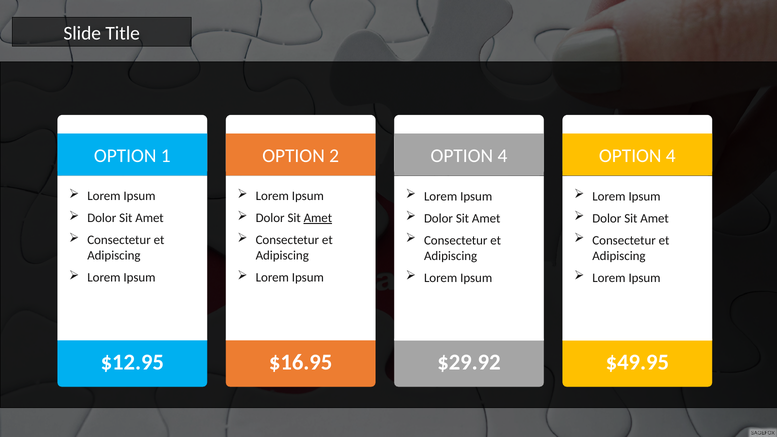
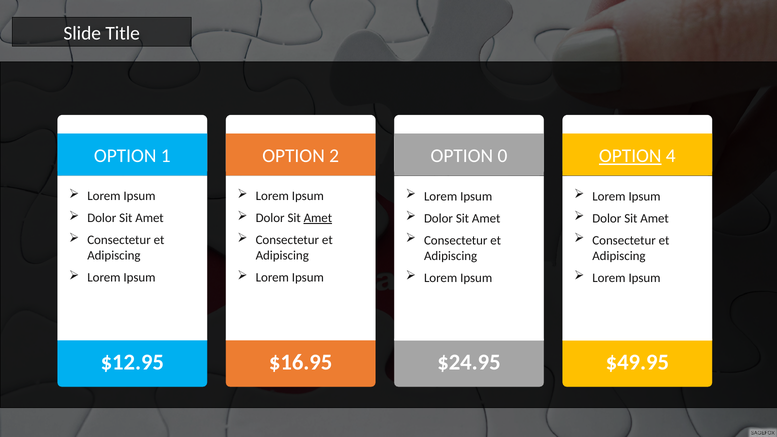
4: 4 -> 0 (502, 156)
OPTION underline: none -> present (630, 156)
$29.92: $29.92 -> $24.95 (469, 363)
